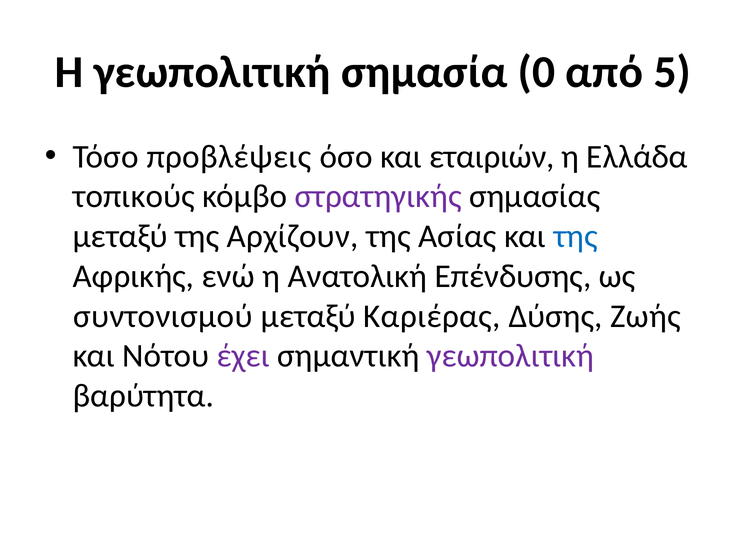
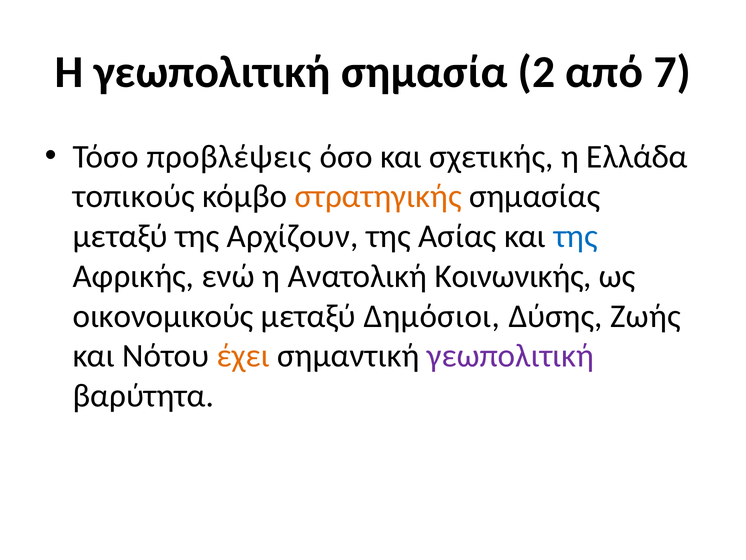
0: 0 -> 2 (536, 72)
5: 5 -> 7 (672, 72)
εταιριών: εταιριών -> σχετικής (492, 157)
στρατηγικής colour: purple -> orange (378, 196)
Επένδυσης: Επένδυσης -> Κοινωνικής (513, 276)
συντονισμού: συντονισμού -> οικονομικούς (163, 316)
Καριέρας: Καριέρας -> Δημόσιοι (432, 316)
έχει colour: purple -> orange (243, 356)
